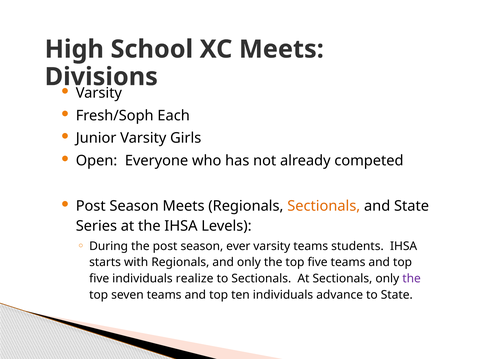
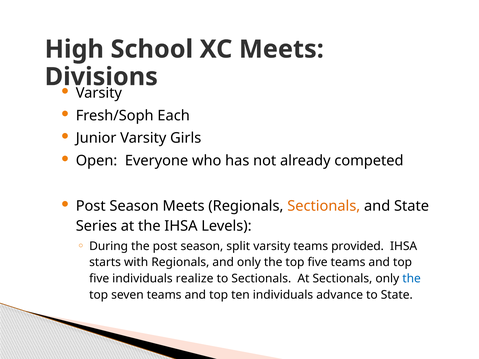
ever: ever -> split (238, 246)
students: students -> provided (358, 246)
the colour: purple -> blue (412, 279)
